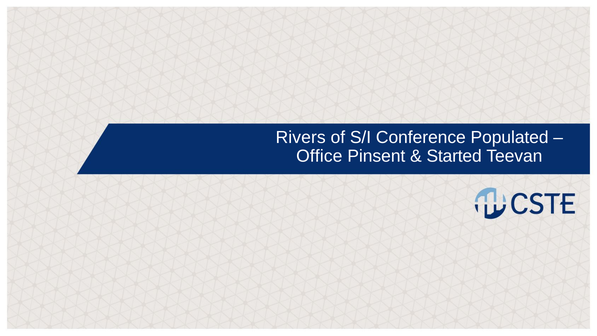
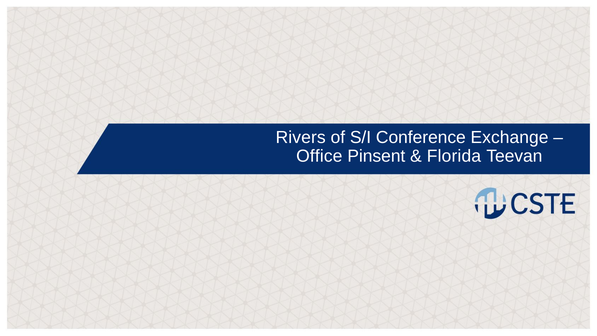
Populated: Populated -> Exchange (510, 137)
Started: Started -> Florida (454, 156)
